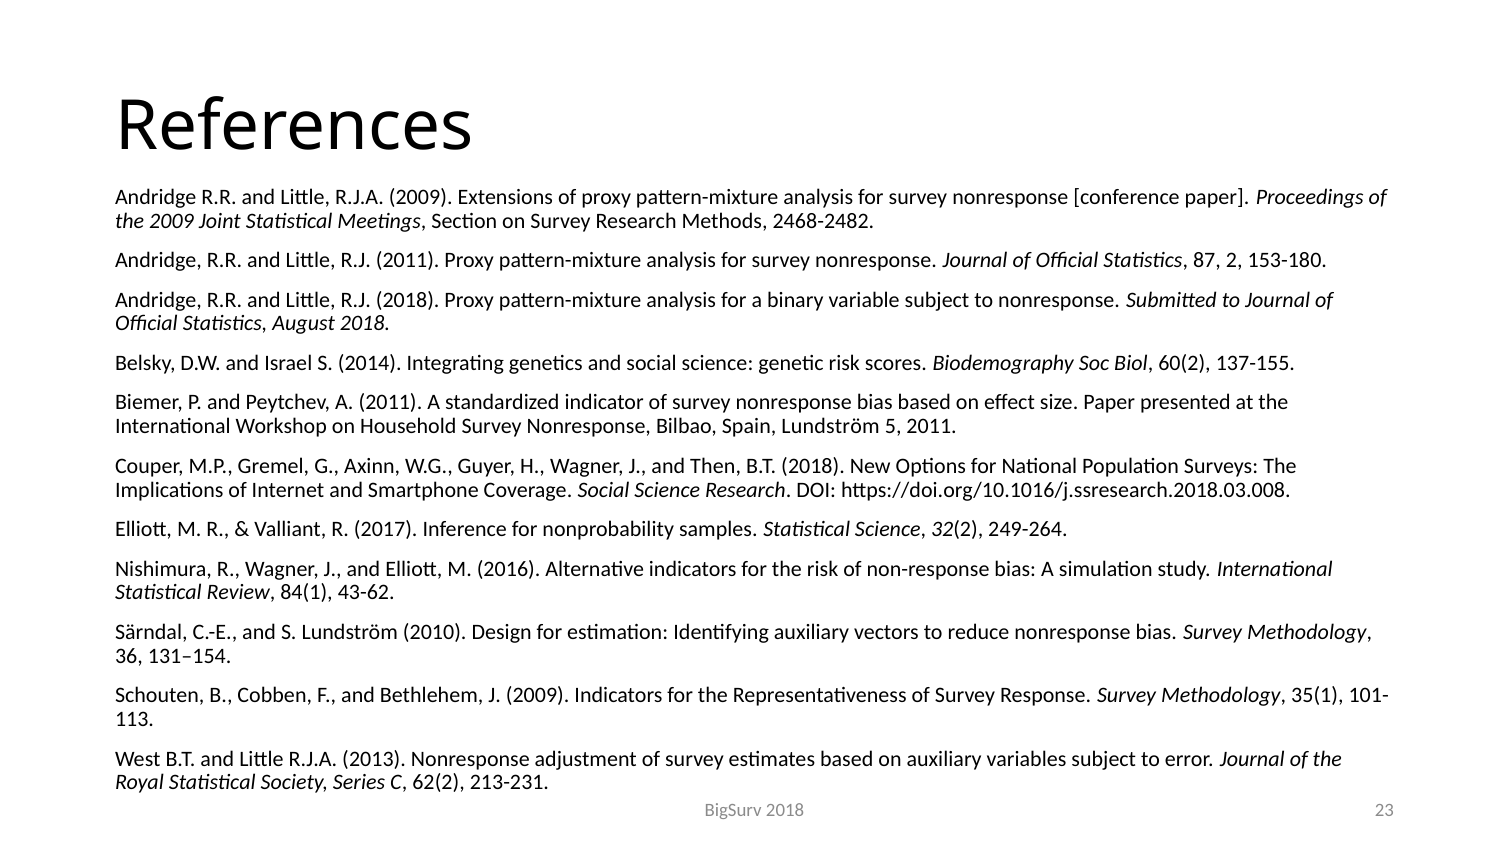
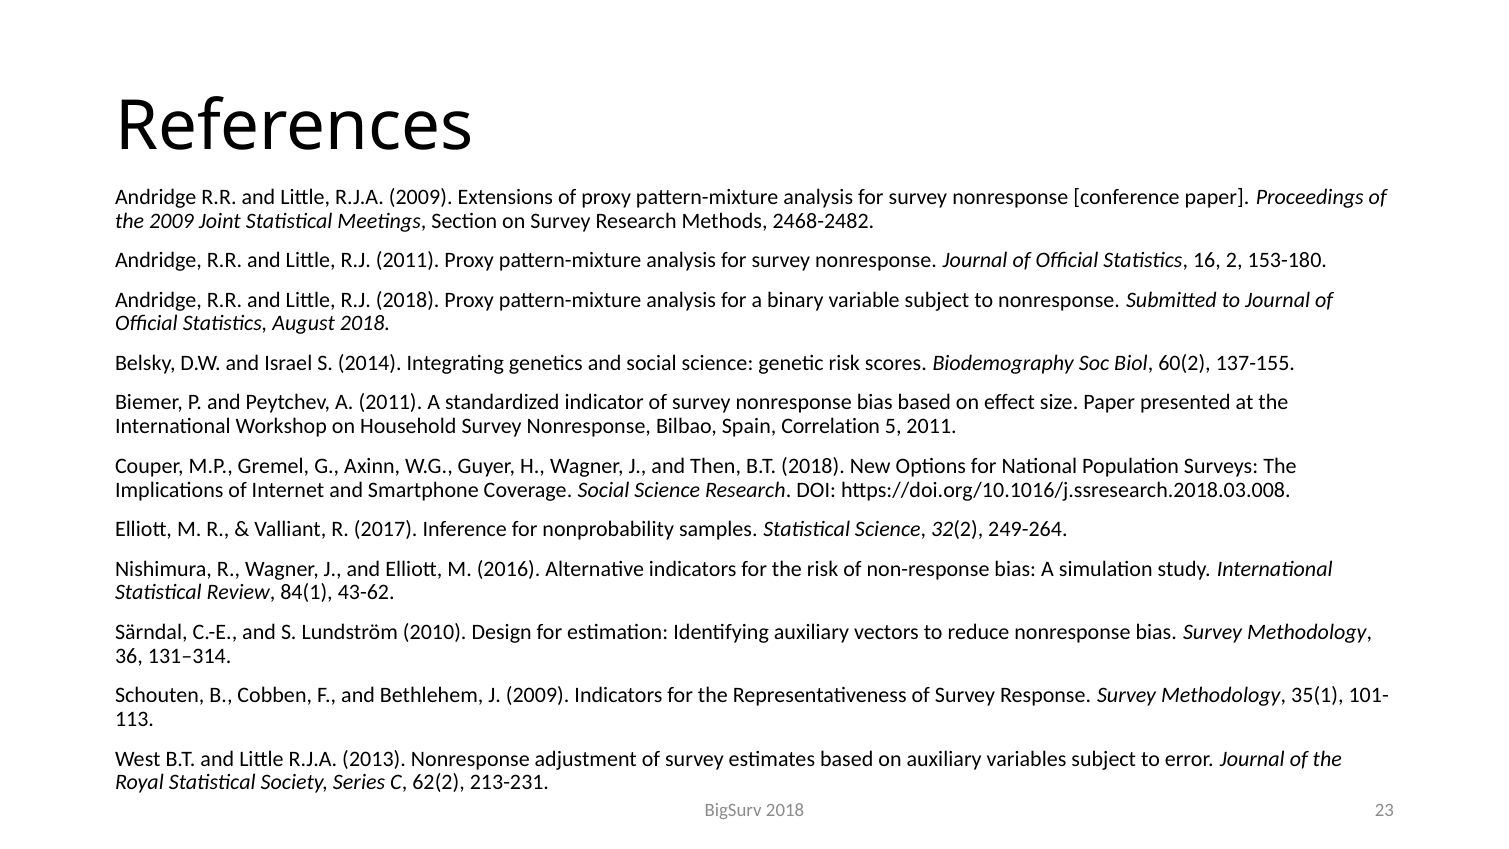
87: 87 -> 16 (1207, 260)
Spain Lundström: Lundström -> Correlation (831, 426)
131–154: 131–154 -> 131–314 (190, 656)
